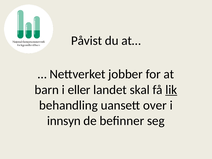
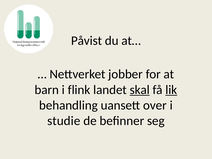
eller: eller -> flink (79, 90)
skal underline: none -> present (140, 90)
innsyn: innsyn -> studie (64, 121)
